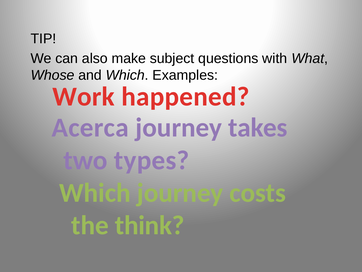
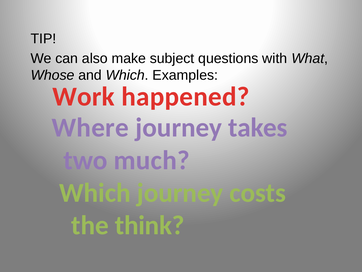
Acerca: Acerca -> Where (90, 127)
types: types -> much (152, 160)
